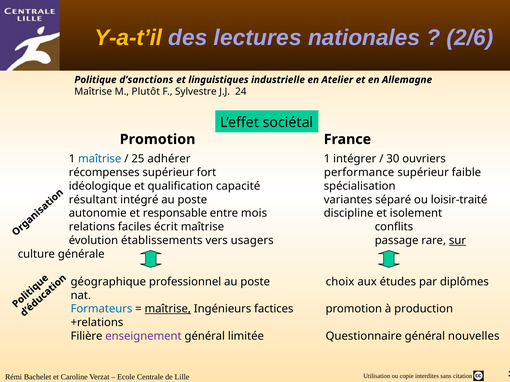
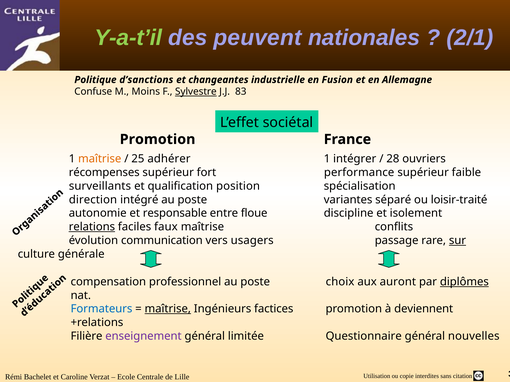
Y-a-t’il colour: yellow -> light green (128, 38)
lectures: lectures -> peuvent (258, 38)
2/6: 2/6 -> 2/1 (470, 38)
linguistiques: linguistiques -> changeantes (218, 80)
Atelier: Atelier -> Fusion (337, 80)
Maîtrise: Maîtrise -> Confuse (93, 92)
Plutôt: Plutôt -> Moins (146, 92)
Sylvestre underline: none -> present (196, 92)
24: 24 -> 83 (241, 92)
maîtrise colour: blue -> orange (100, 159)
30: 30 -> 28 (393, 159)
idéologique: idéologique -> surveillants (100, 186)
capacité: capacité -> position (238, 186)
résultant: résultant -> direction (93, 200)
mois: mois -> floue (254, 214)
relations underline: none -> present (92, 227)
écrit: écrit -> faux (166, 227)
établissements: établissements -> communication (162, 241)
géographique: géographique -> compensation (108, 282)
études: études -> auront (398, 282)
diplômes underline: none -> present (464, 282)
production: production -> deviennent (424, 309)
